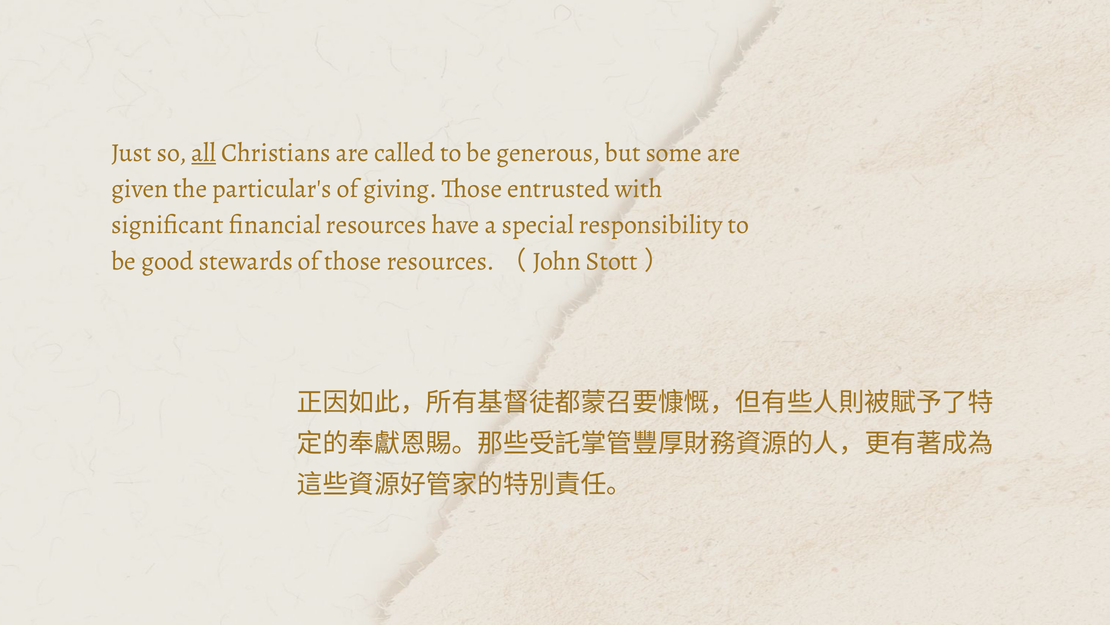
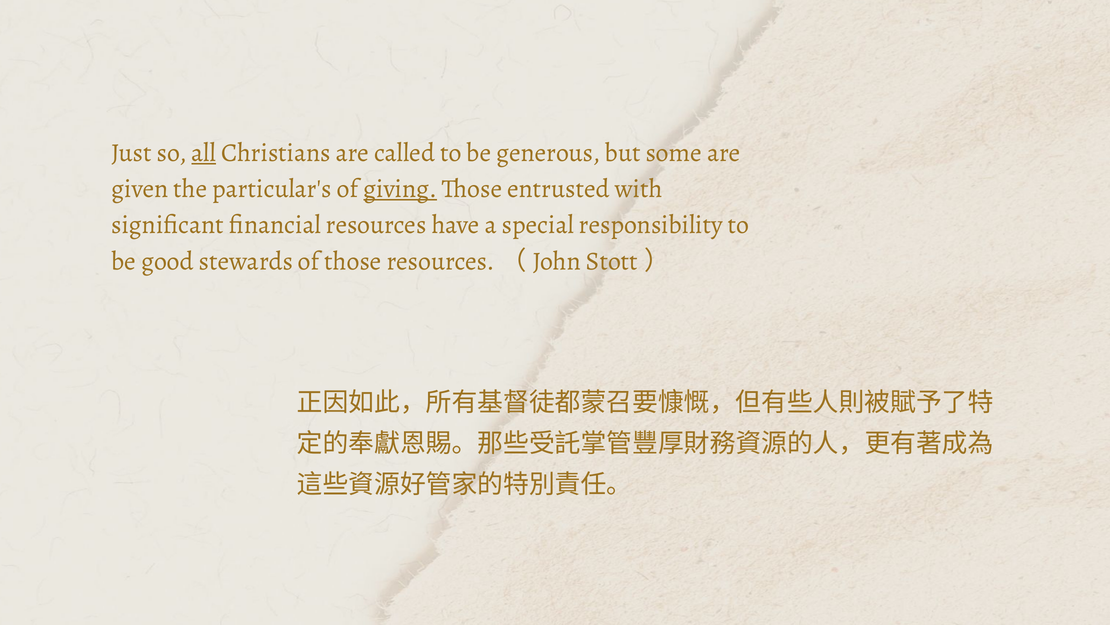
giving underline: none -> present (400, 189)
